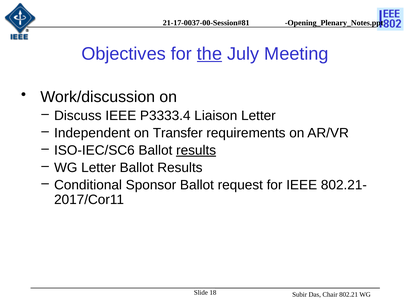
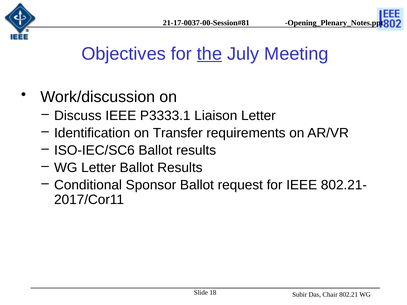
P3333.4: P3333.4 -> P3333.1 (165, 116)
Independent: Independent -> Identification (92, 133)
results underline: present -> none (196, 150)
